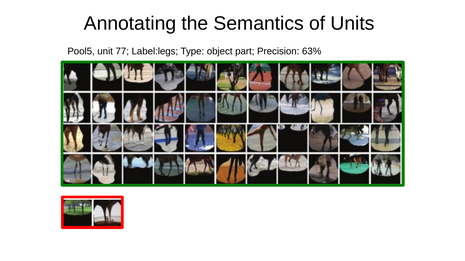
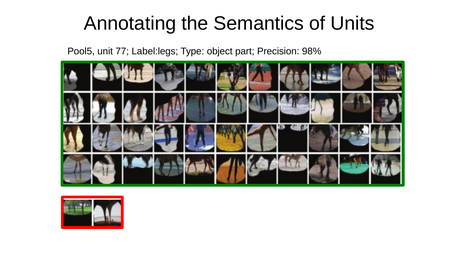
63%: 63% -> 98% (312, 51)
